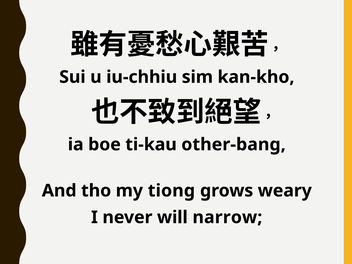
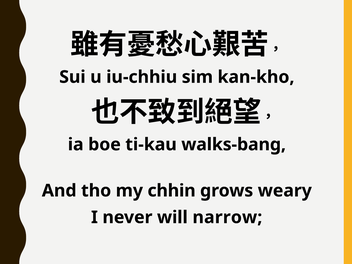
other-bang: other-bang -> walks-bang (234, 144)
tiong: tiong -> chhin (172, 191)
